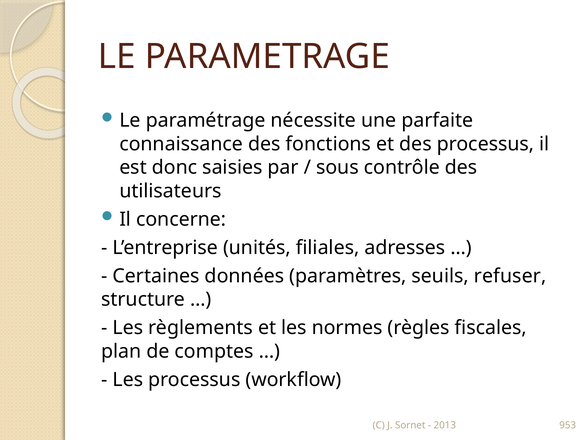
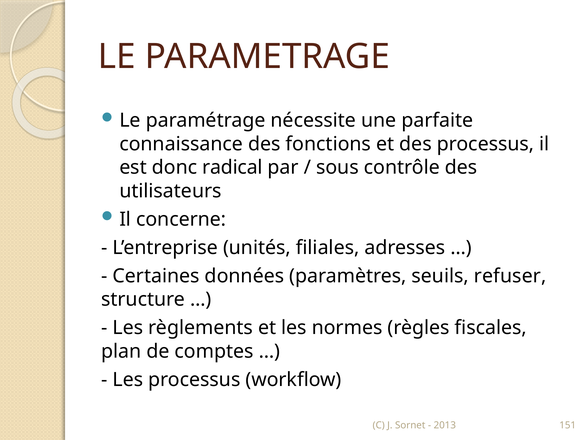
saisies: saisies -> radical (232, 168)
953: 953 -> 151 (568, 426)
